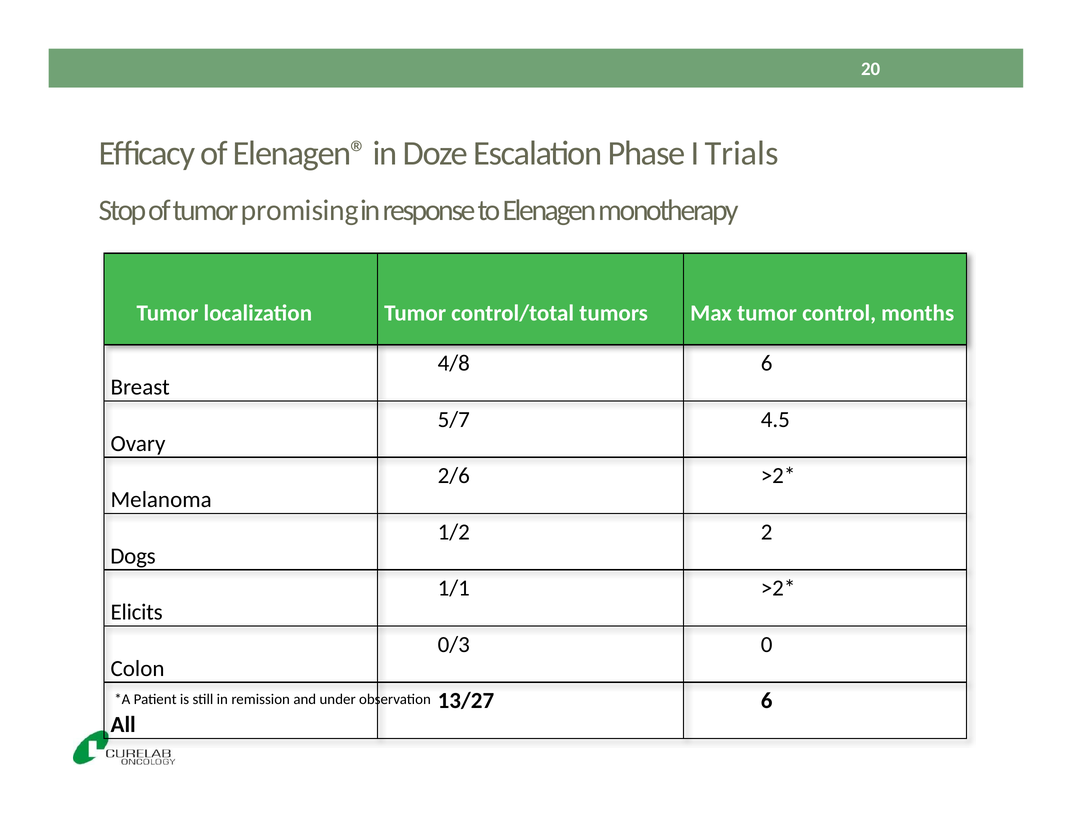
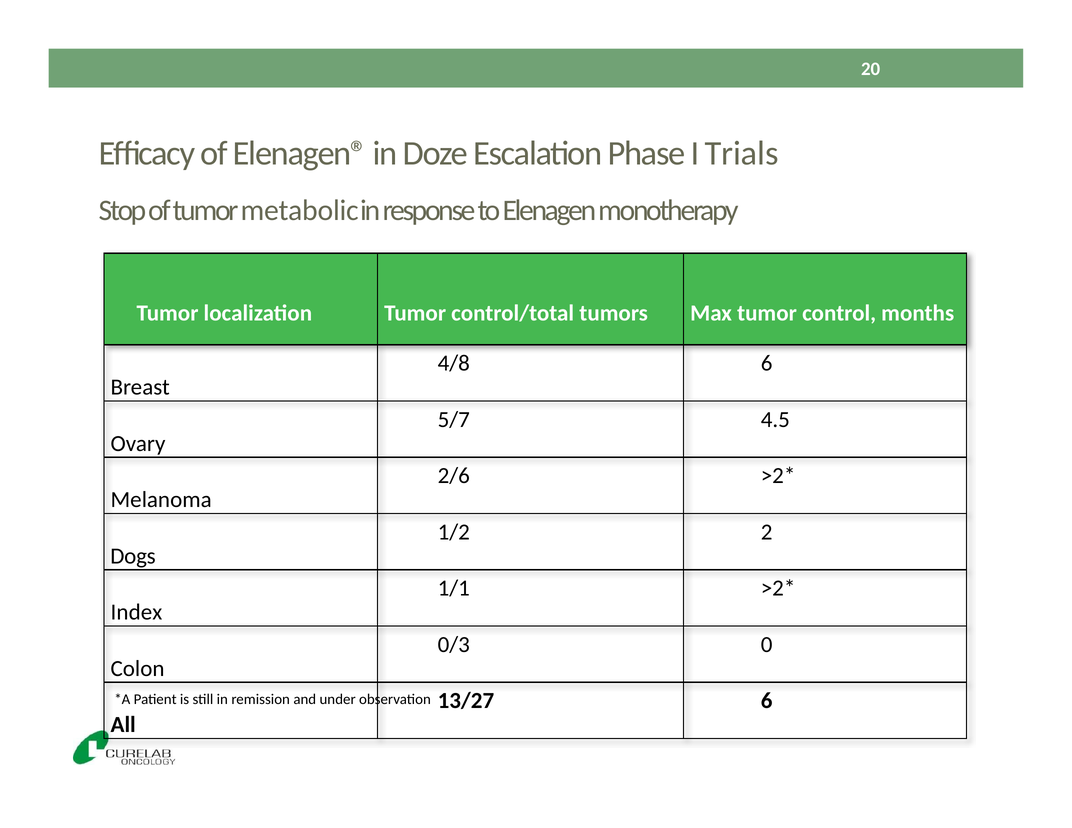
promising: promising -> metabolic (300, 210)
Elicits: Elicits -> Index (136, 613)
